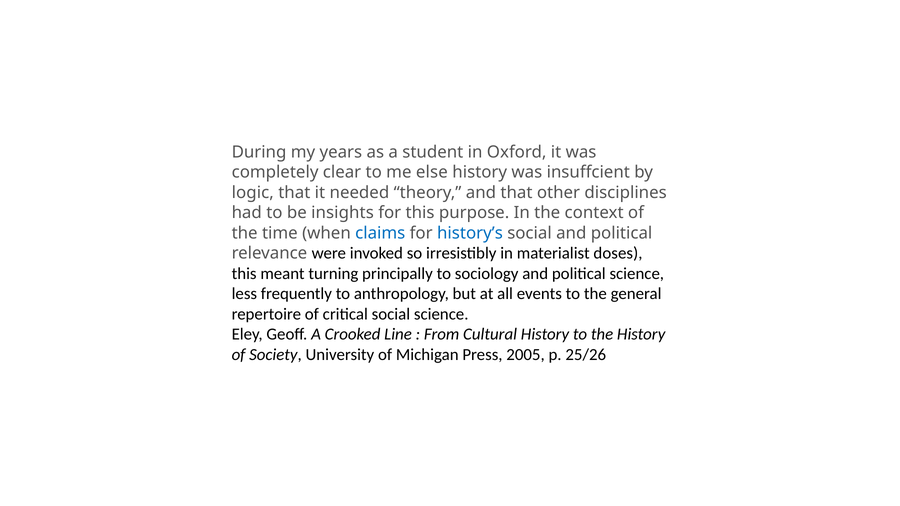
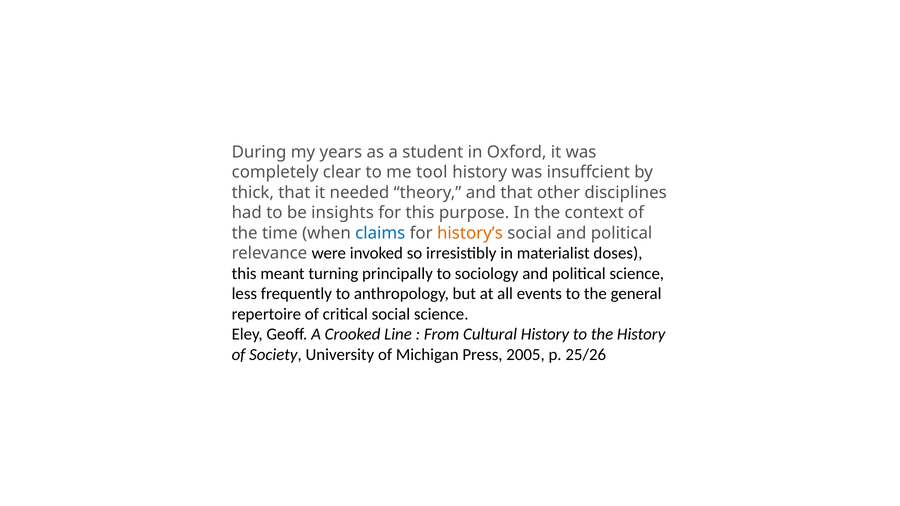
else: else -> tool (432, 172)
logic: logic -> thick (253, 193)
history’s colour: blue -> orange (470, 233)
